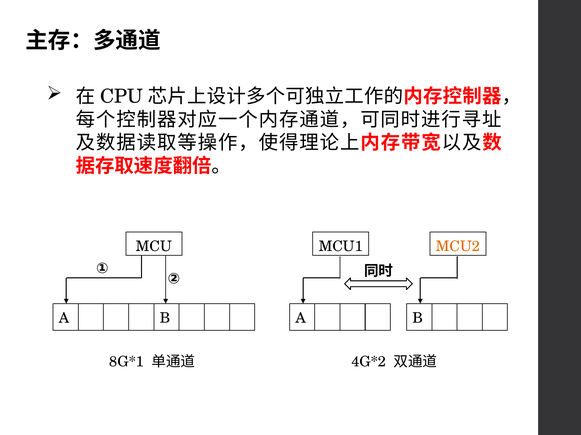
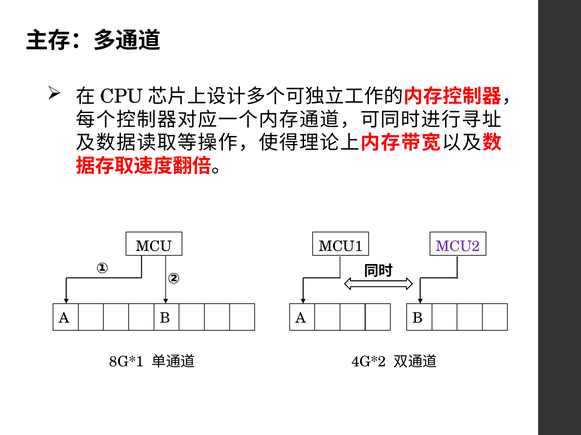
MCU2 colour: orange -> purple (458, 247)
